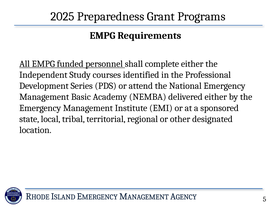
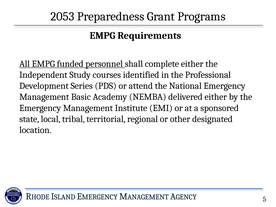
2025: 2025 -> 2053 (62, 16)
